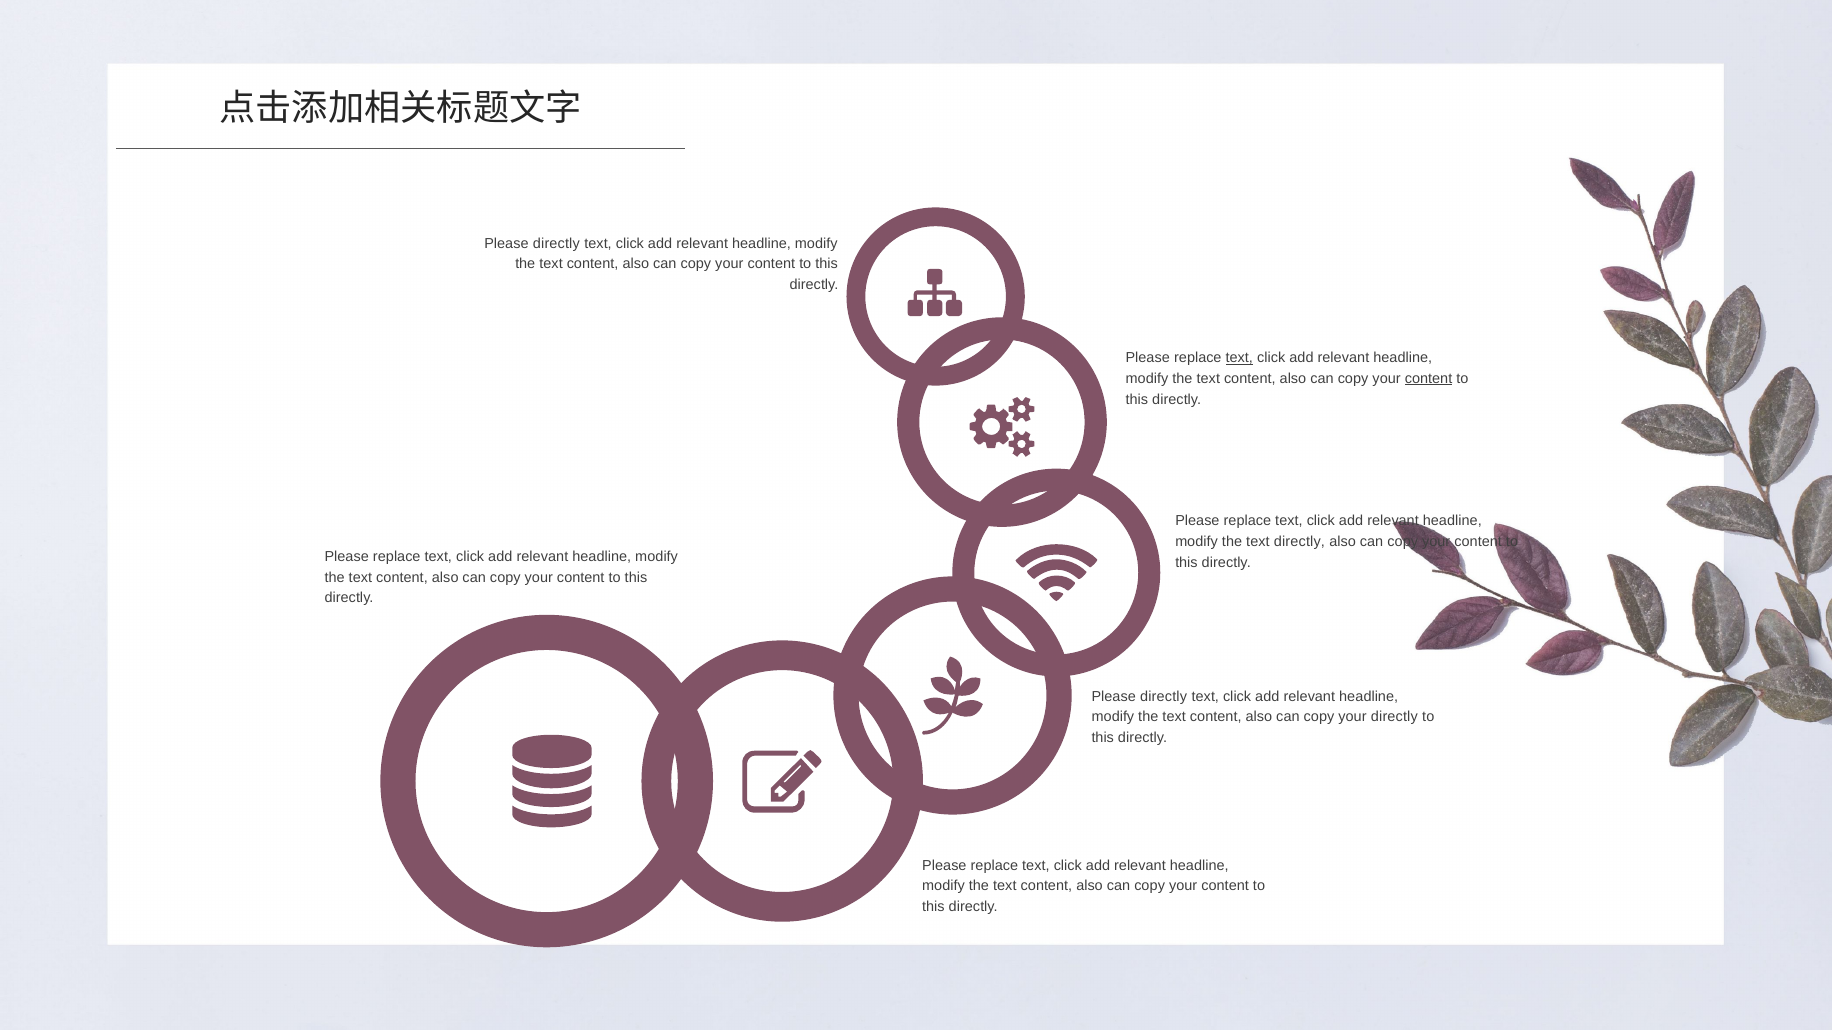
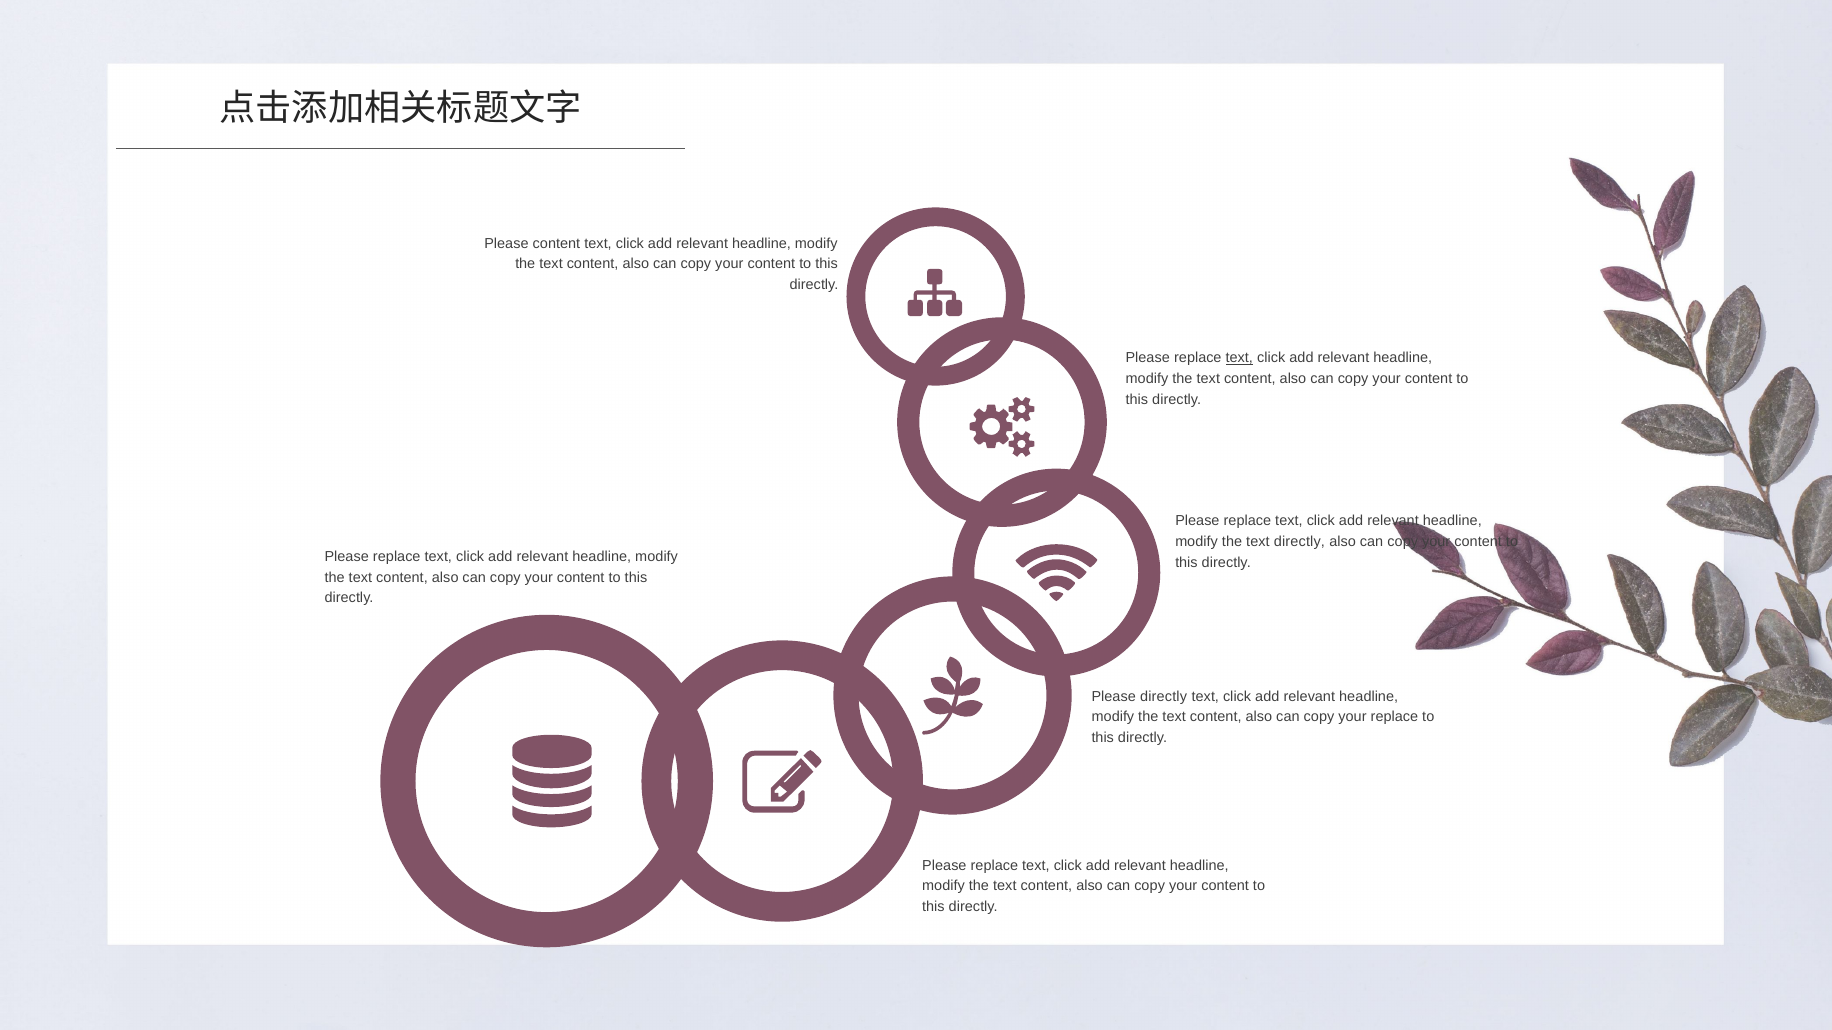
directly: directly -> content (556, 243)
content underline: present -> none (1429, 379)
your directly: directly -> replace (1394, 717)
